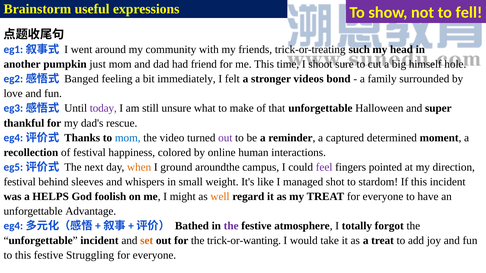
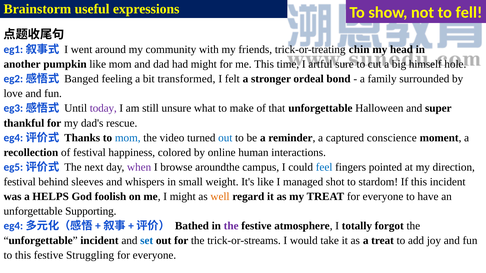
such: such -> chin (359, 50)
pumpkin just: just -> like (98, 64)
had friend: friend -> might (204, 64)
shoot: shoot -> artful (320, 64)
immediately: immediately -> transformed (186, 79)
videos: videos -> ordeal (309, 79)
out colour: purple -> blue (225, 138)
determined: determined -> conscience (392, 138)
when colour: orange -> purple (139, 167)
ground: ground -> browse (176, 167)
feel colour: purple -> blue (324, 167)
Advantage: Advantage -> Supporting (91, 211)
set colour: orange -> blue (147, 241)
trick-or-wanting: trick-or-wanting -> trick-or-streams (244, 241)
